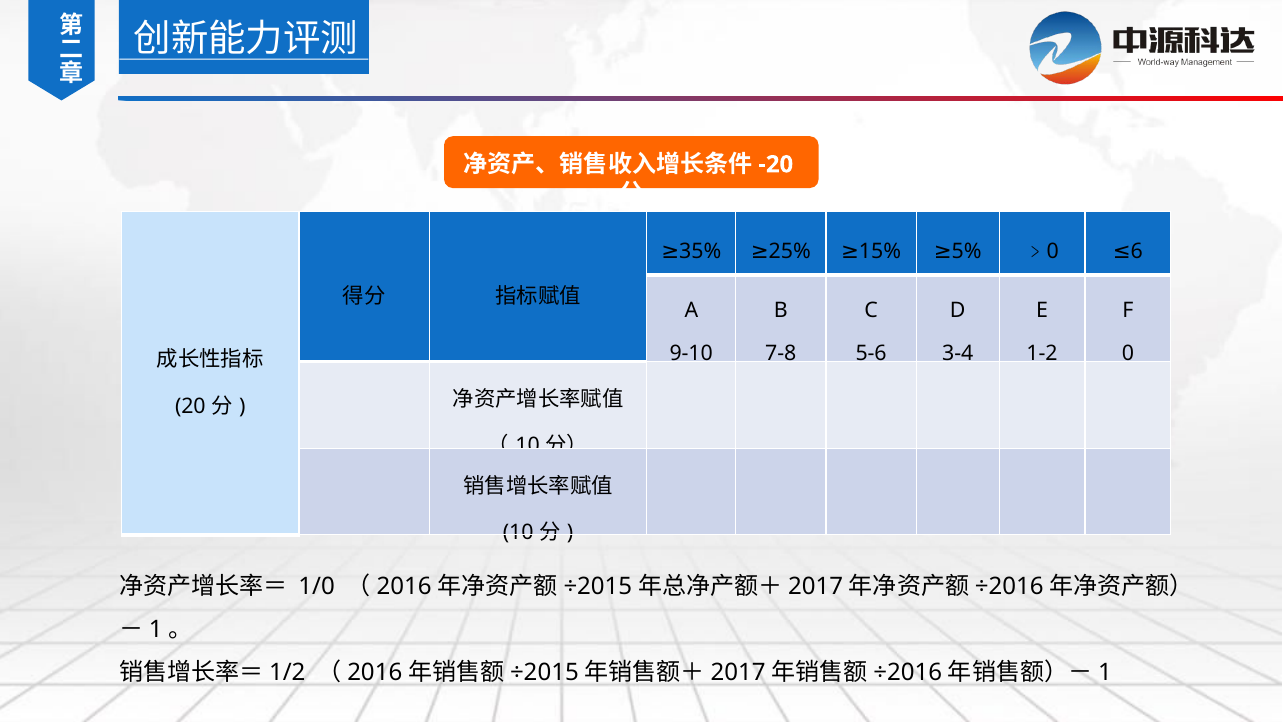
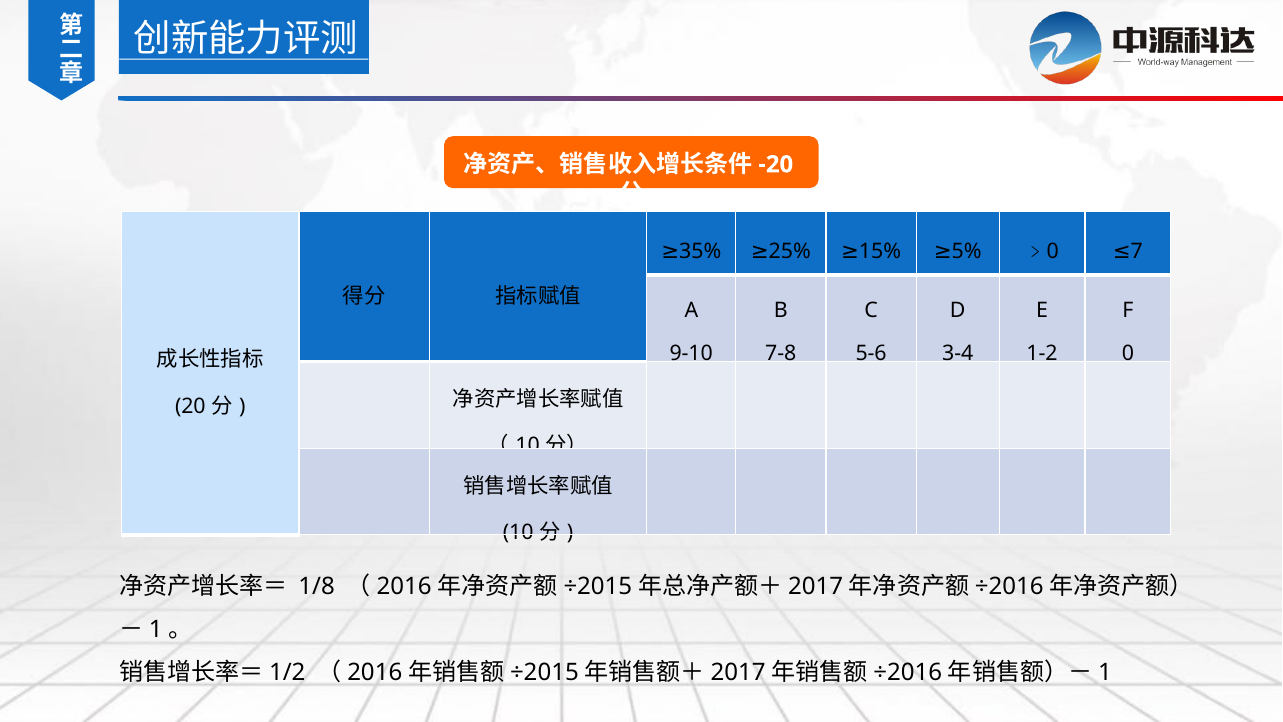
6: 6 -> 7 (1137, 252)
1/0: 1/0 -> 1/8 (317, 586)
